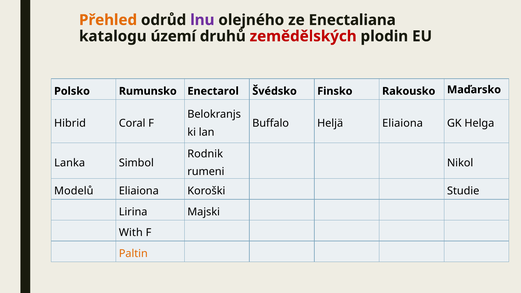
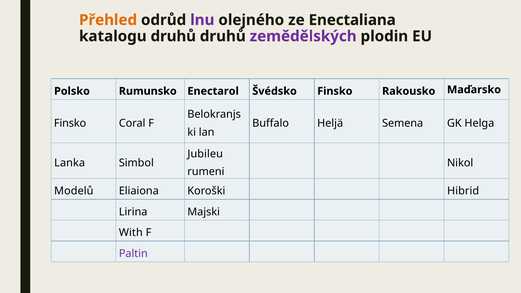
katalogu území: území -> druhů (173, 36)
zemědělských colour: red -> purple (303, 36)
Hibrid: Hibrid -> Finsko (70, 123)
Heljä Eliaiona: Eliaiona -> Semena (403, 123)
Rodnik: Rodnik -> Jubileu (205, 154)
Studie: Studie -> Hibrid (463, 191)
Paltin colour: orange -> purple (133, 254)
